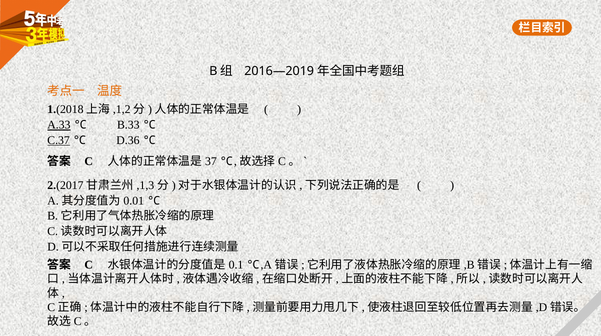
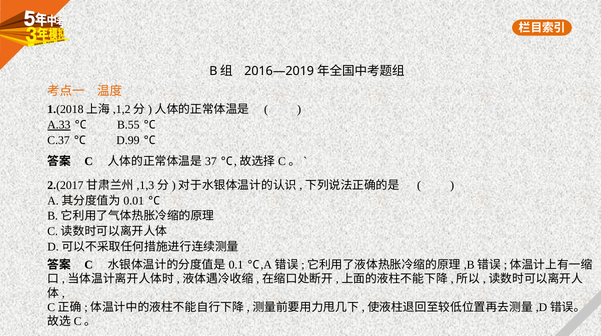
B.33: B.33 -> B.55 (128, 125)
C.37 underline: present -> none (59, 140)
D.36: D.36 -> D.99 (128, 140)
